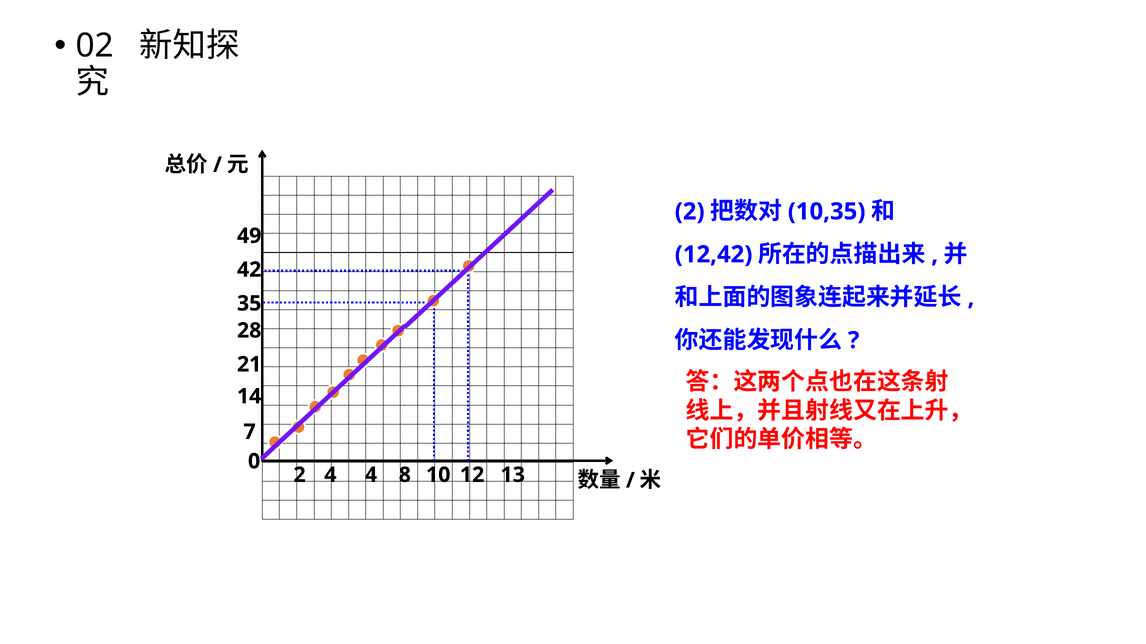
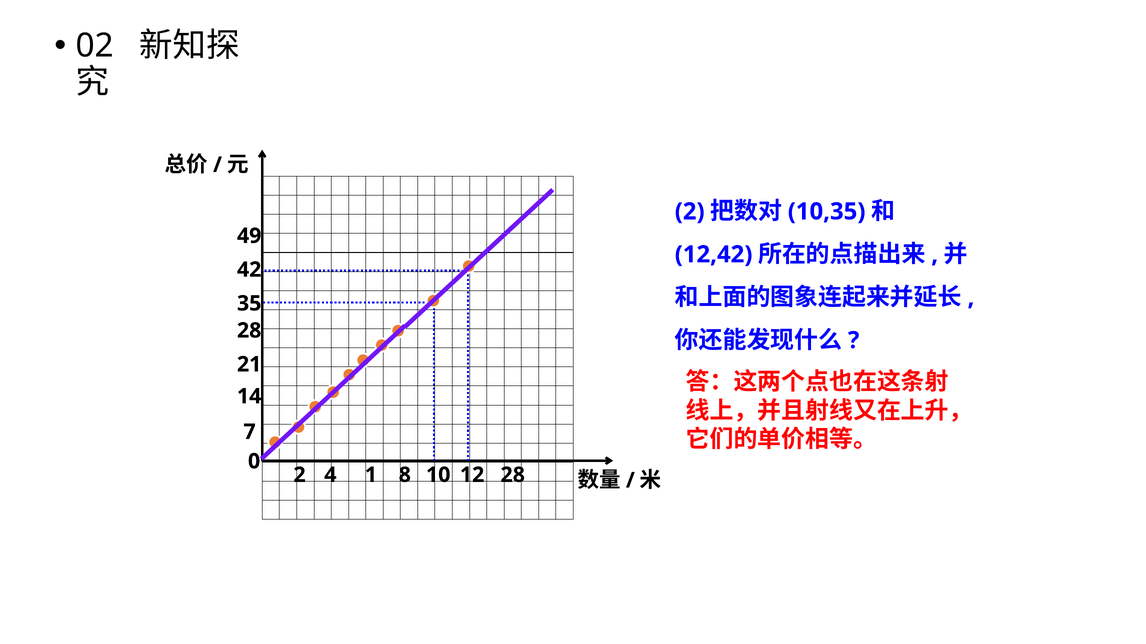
4 4: 4 -> 1 (371, 475)
12 13: 13 -> 28 (513, 475)
